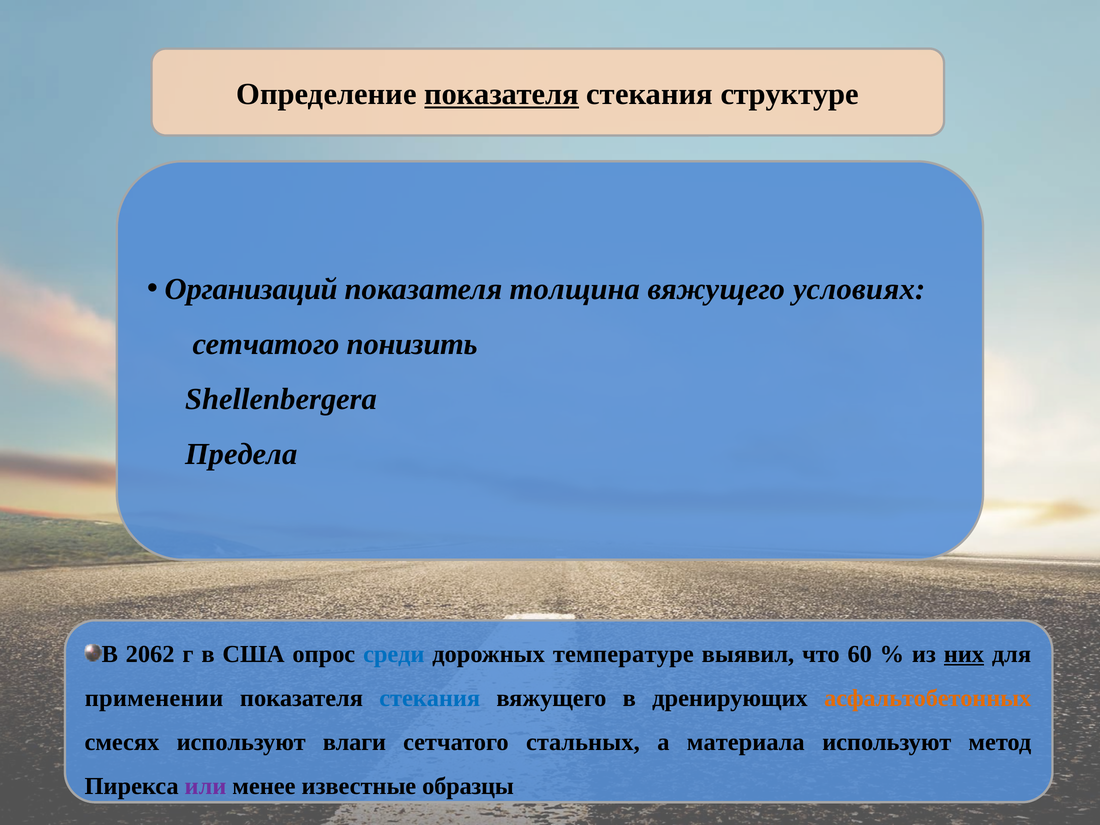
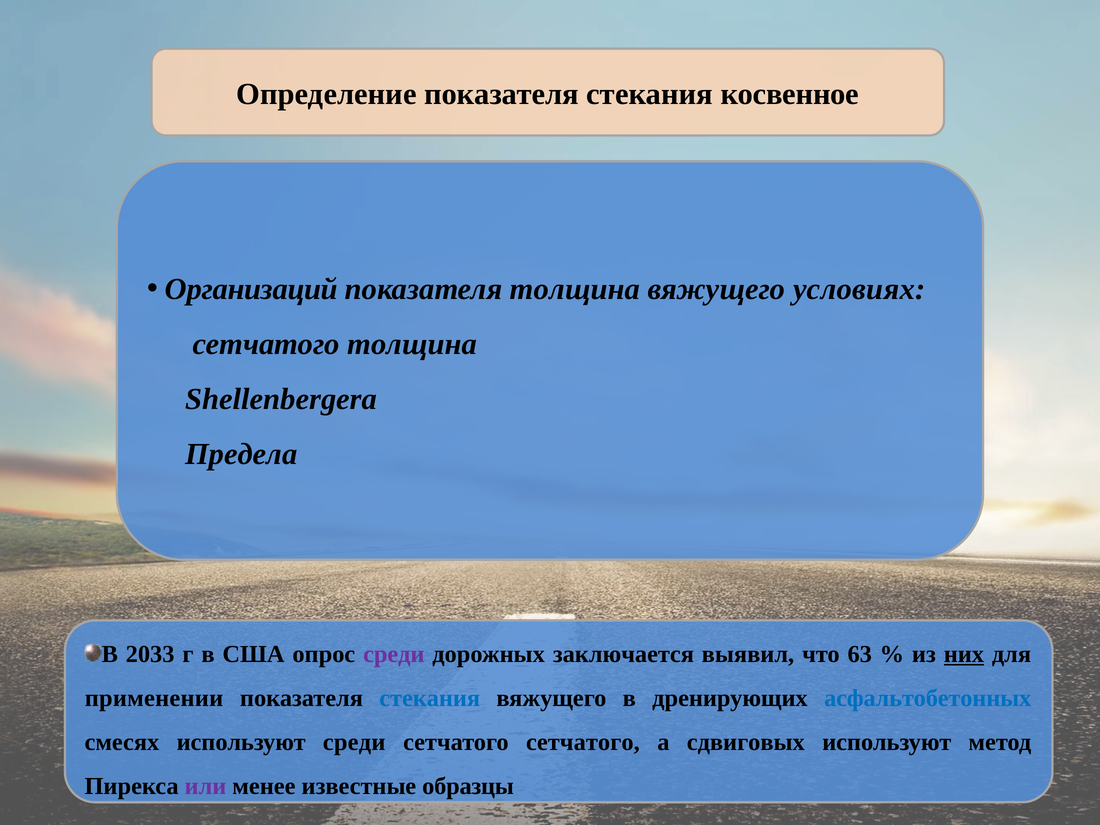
показателя underline: present -> none (502, 94)
структуре: структуре -> косвенное (790, 94)
сетчатого понизить: понизить -> толщина (412, 344)
2062: 2062 -> 2033 (150, 654)
среди colour: blue -> purple (394, 654)
температуре: температуре -> заключается (623, 654)
60: 60 -> 63 (860, 654)
асфальтобетонных colour: orange -> blue (928, 698)
используют влаги: влаги -> среди (354, 742)
сетчатого стальных: стальных -> сетчатого (583, 742)
материала: материала -> сдвиговых (746, 742)
